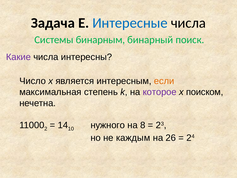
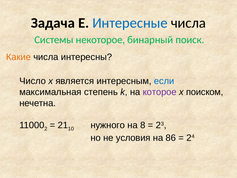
бинарным: бинарным -> некоторое (100, 40)
Какие colour: purple -> orange (18, 57)
если colour: orange -> blue (164, 81)
14: 14 -> 21 (63, 125)
каждым: каждым -> условия (133, 138)
26: 26 -> 86 (171, 138)
